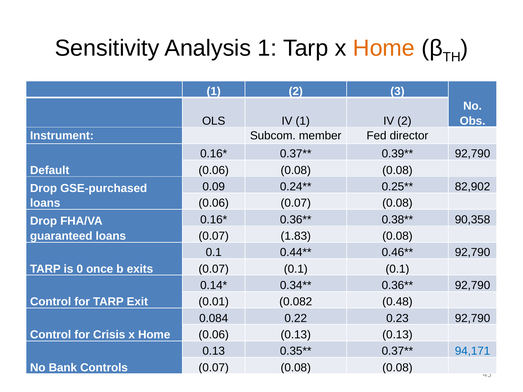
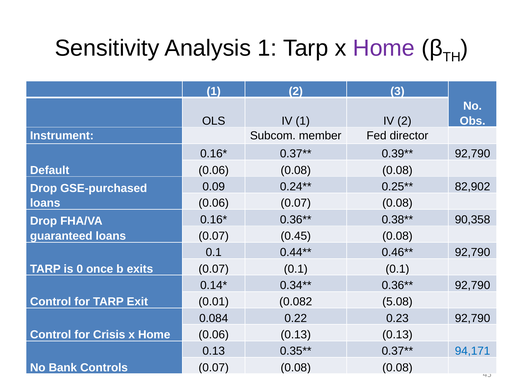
Home colour: orange -> purple (384, 48)
1.83: 1.83 -> 0.45 (296, 236)
0.48: 0.48 -> 5.08 (397, 302)
